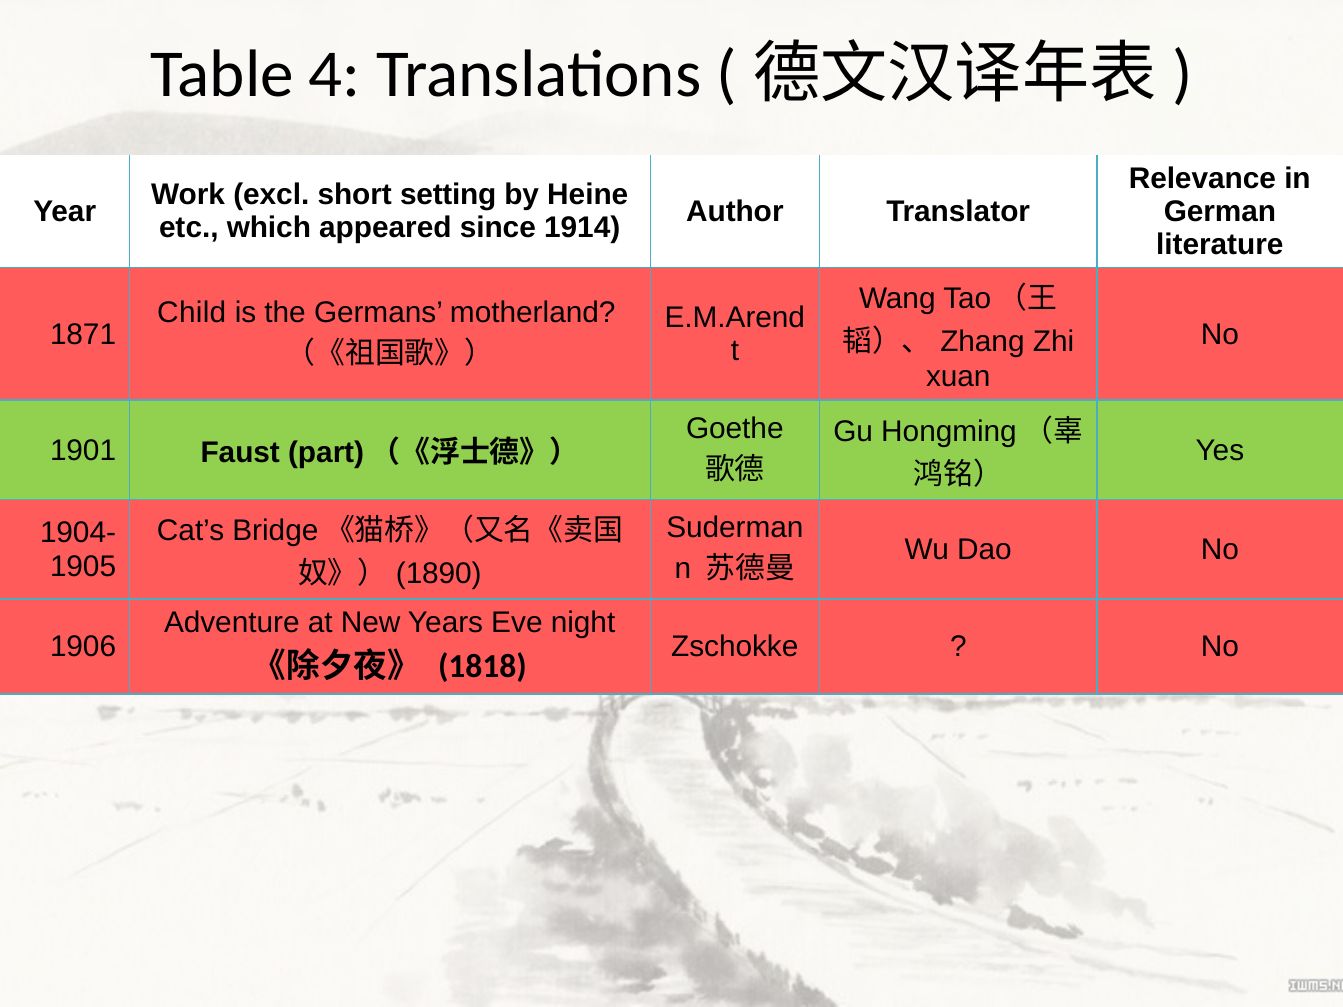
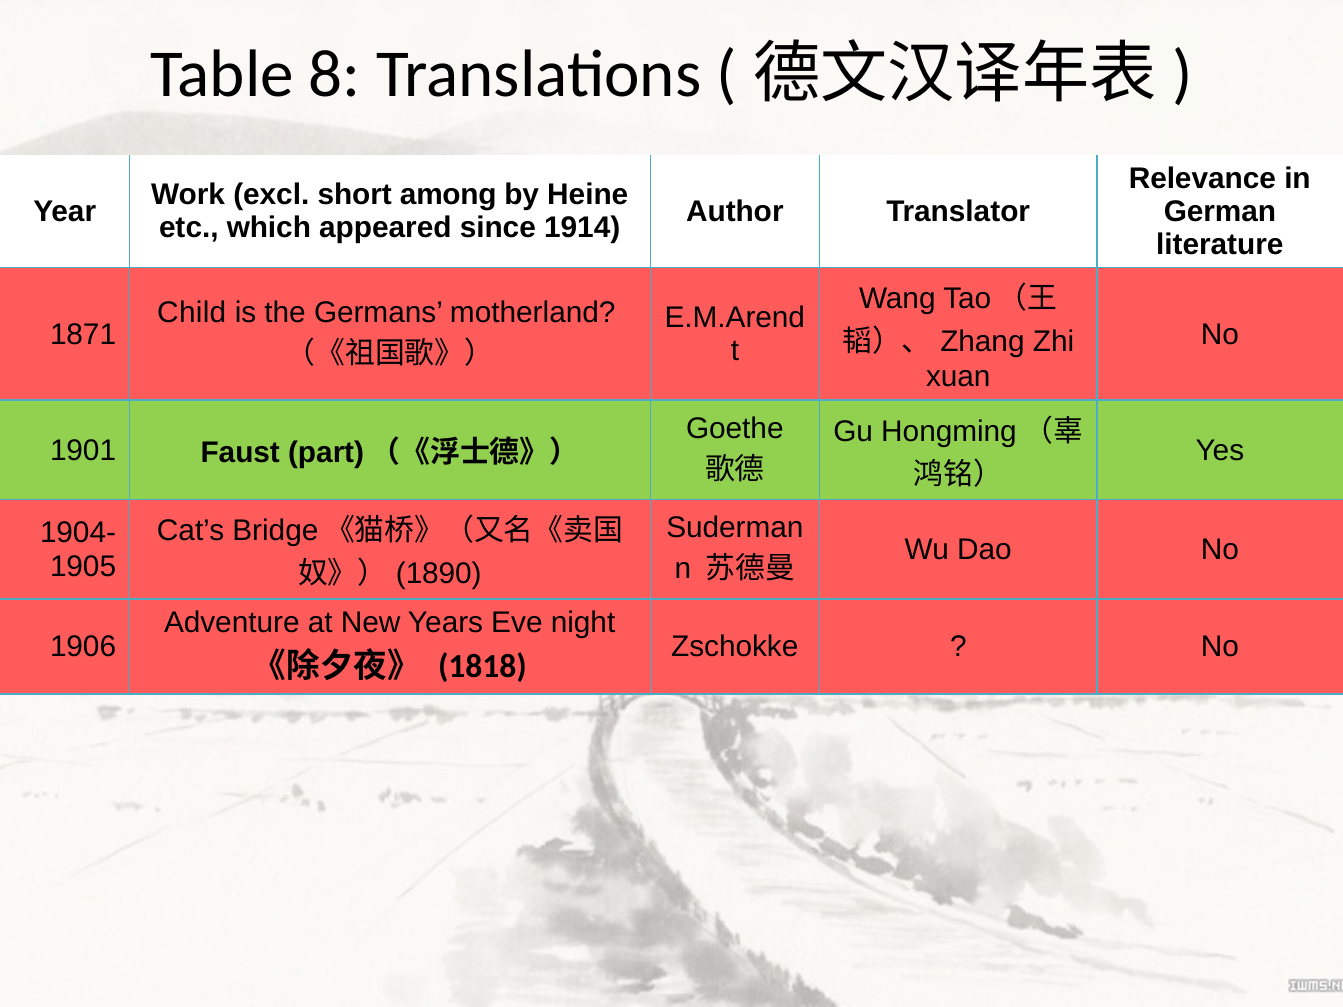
4: 4 -> 8 (335, 74)
setting: setting -> among (448, 195)
